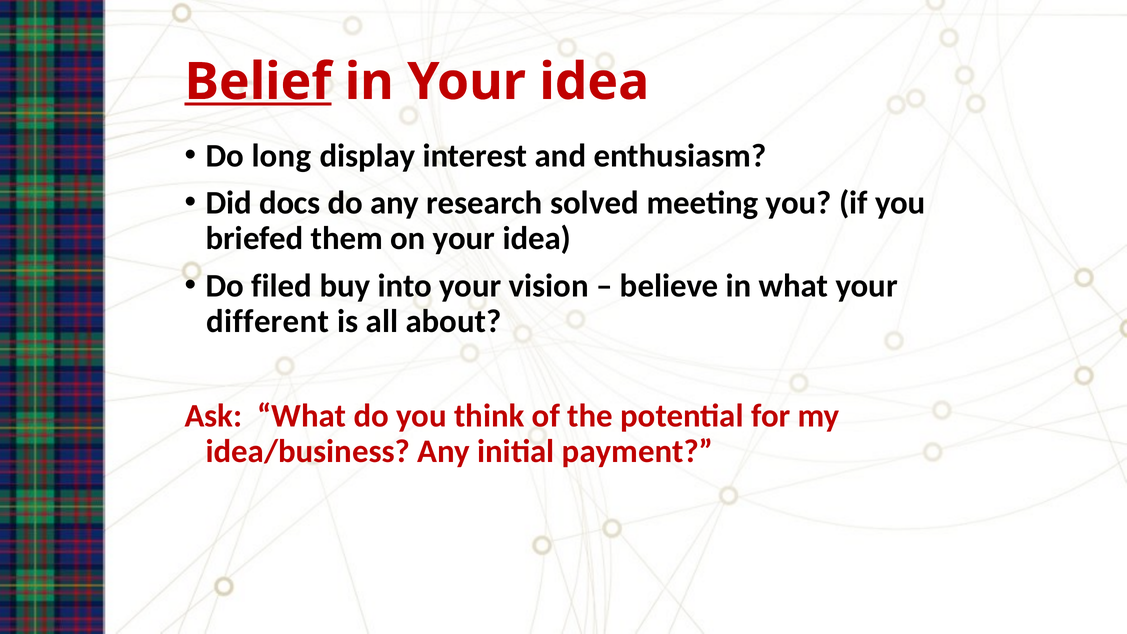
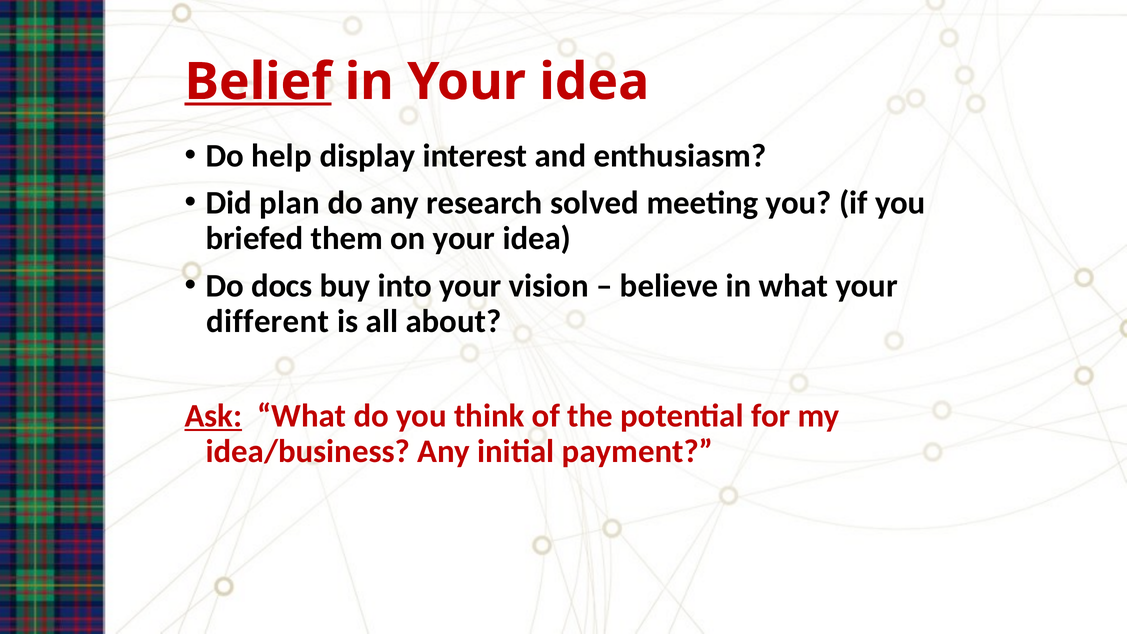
long: long -> help (282, 156)
docs: docs -> plan (290, 203)
filed: filed -> docs (282, 286)
Ask underline: none -> present (213, 416)
